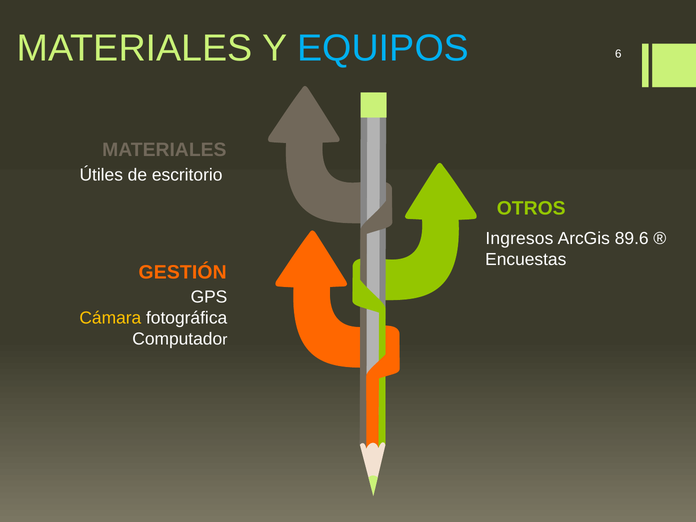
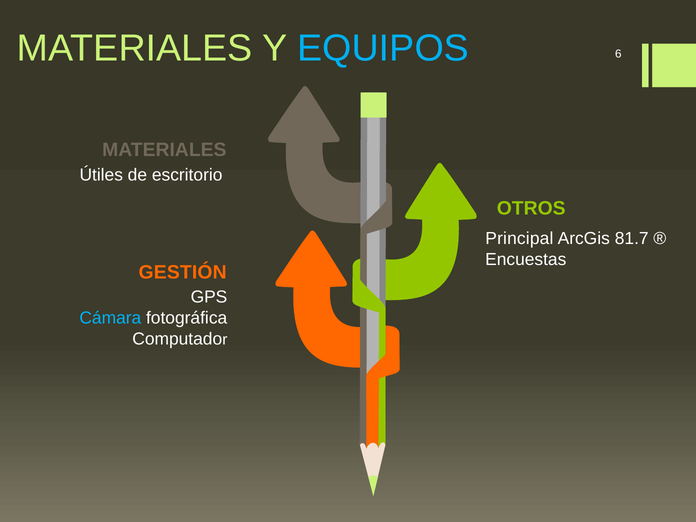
Ingresos: Ingresos -> Principal (519, 238)
89.6: 89.6 -> 81.7 (632, 238)
Cámara colour: yellow -> light blue (110, 318)
